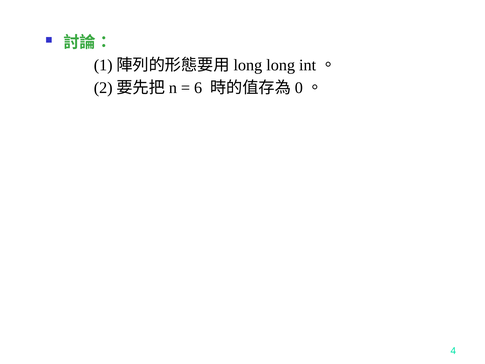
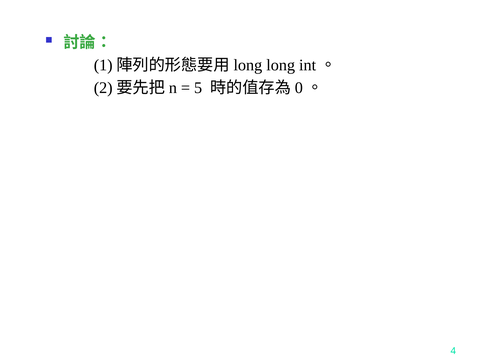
6: 6 -> 5 (198, 88)
